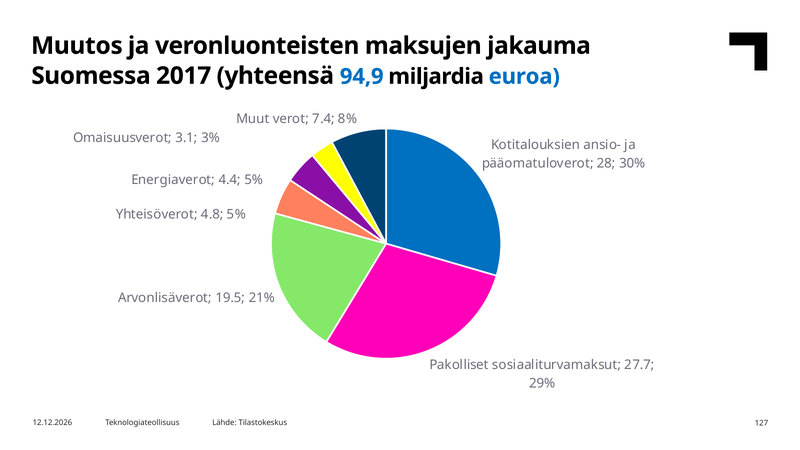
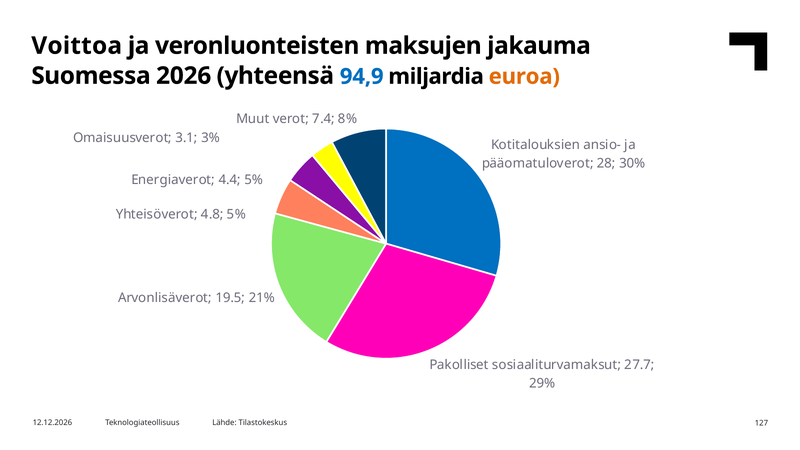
Muutos: Muutos -> Voittoa (77, 46)
2017: 2017 -> 2026 (184, 76)
euroa colour: blue -> orange (524, 77)
